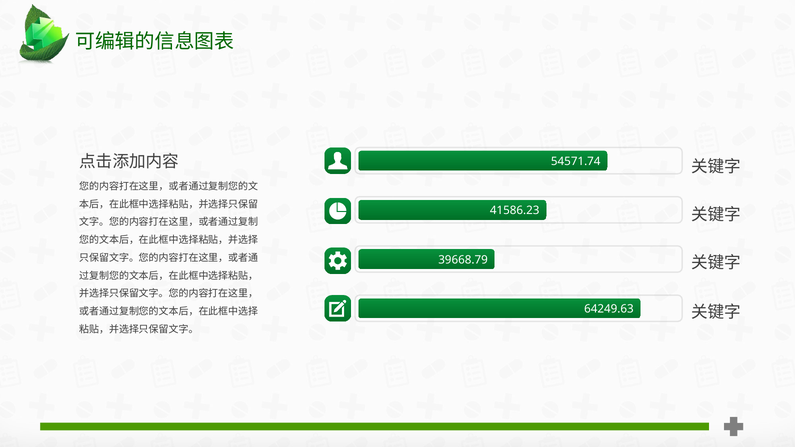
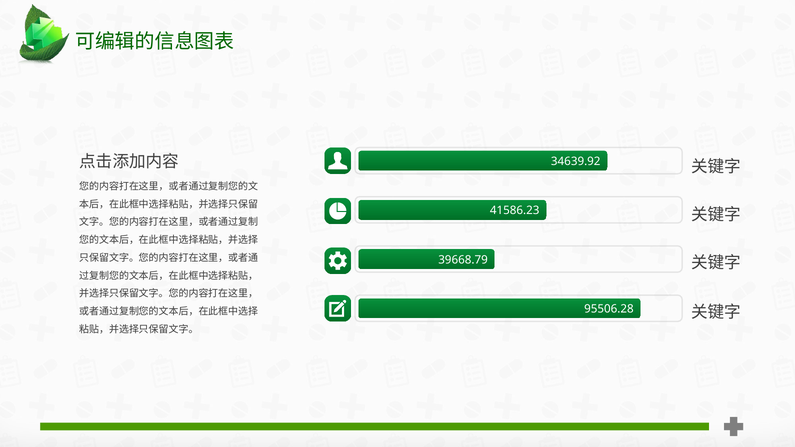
54571.74: 54571.74 -> 34639.92 (576, 161)
64249.63: 64249.63 -> 95506.28 (609, 309)
